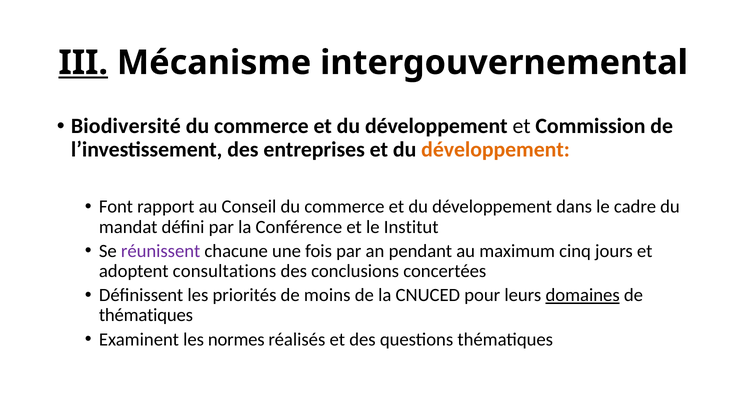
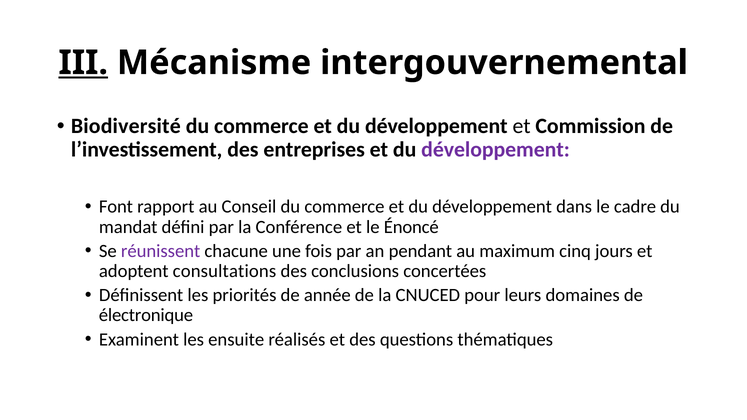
développement colour: orange -> purple (496, 150)
Institut: Institut -> Énoncé (411, 227)
moins: moins -> année (327, 295)
domaines underline: present -> none (583, 295)
thématiques: thématiques -> électronique (146, 315)
normes: normes -> ensuite (236, 340)
